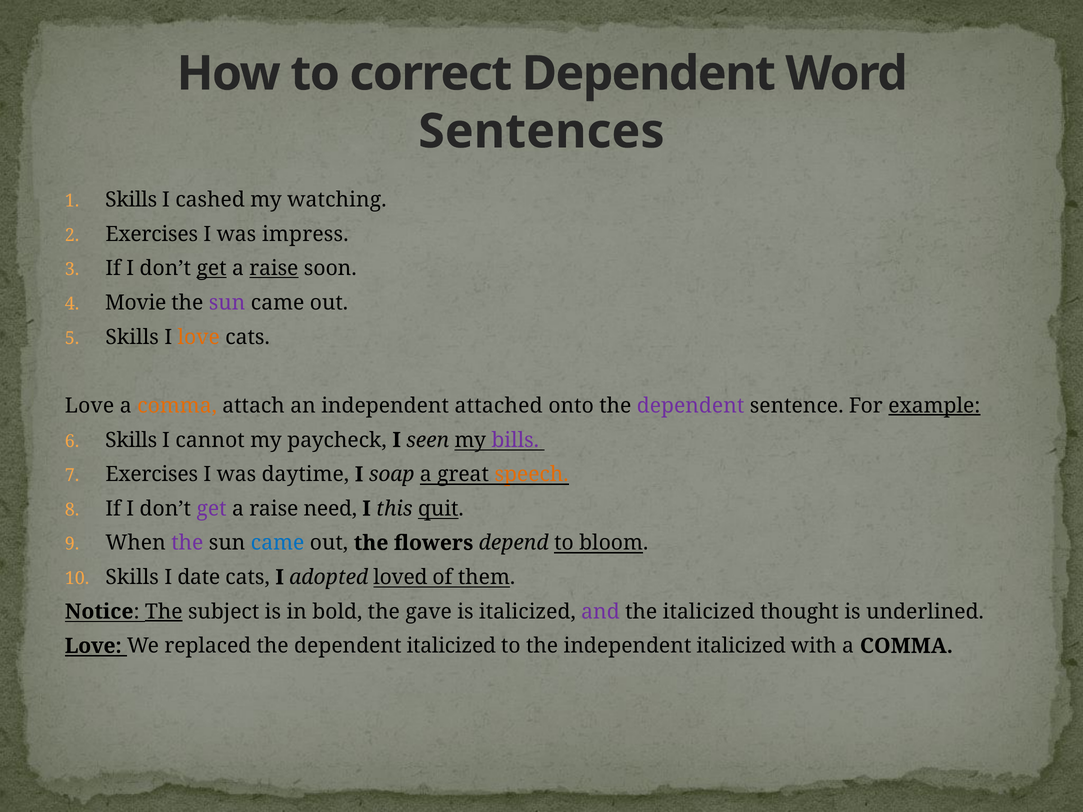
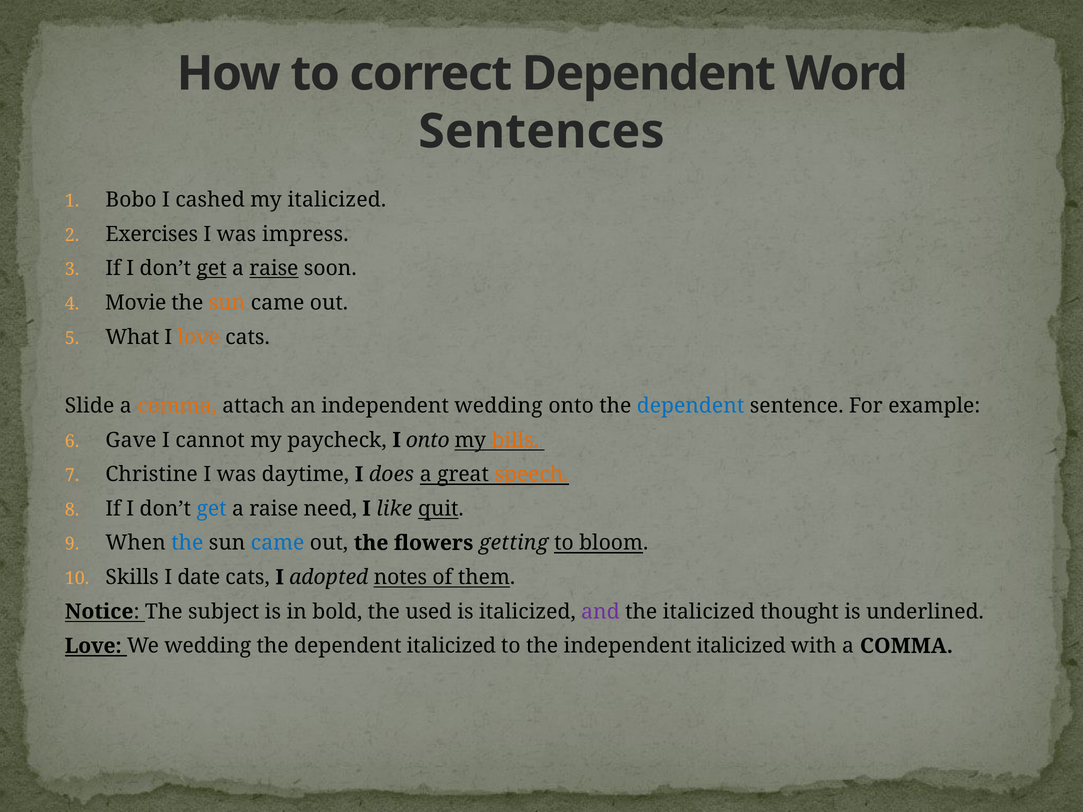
Skills: Skills -> Bobo (131, 200)
my watching: watching -> italicized (337, 200)
sun colour: purple -> orange (227, 303)
Skills: Skills -> What (132, 337)
Love: Love -> Slide (90, 406)
independent attached: attached -> wedding (499, 406)
dependent colour: purple -> blue (691, 406)
example underline: present -> none (934, 406)
Skills: Skills -> Gave (131, 440)
I seen: seen -> onto (428, 440)
bills colour: purple -> orange (515, 440)
Exercises: Exercises -> Christine (152, 475)
soap: soap -> does (391, 475)
get colour: purple -> blue (212, 509)
this: this -> like (394, 509)
the colour: purple -> blue (187, 543)
depend: depend -> getting (514, 543)
loved: loved -> notes (400, 577)
The underline: present -> none (164, 612)
gave: gave -> used (429, 612)
We replaced: replaced -> wedding (208, 646)
